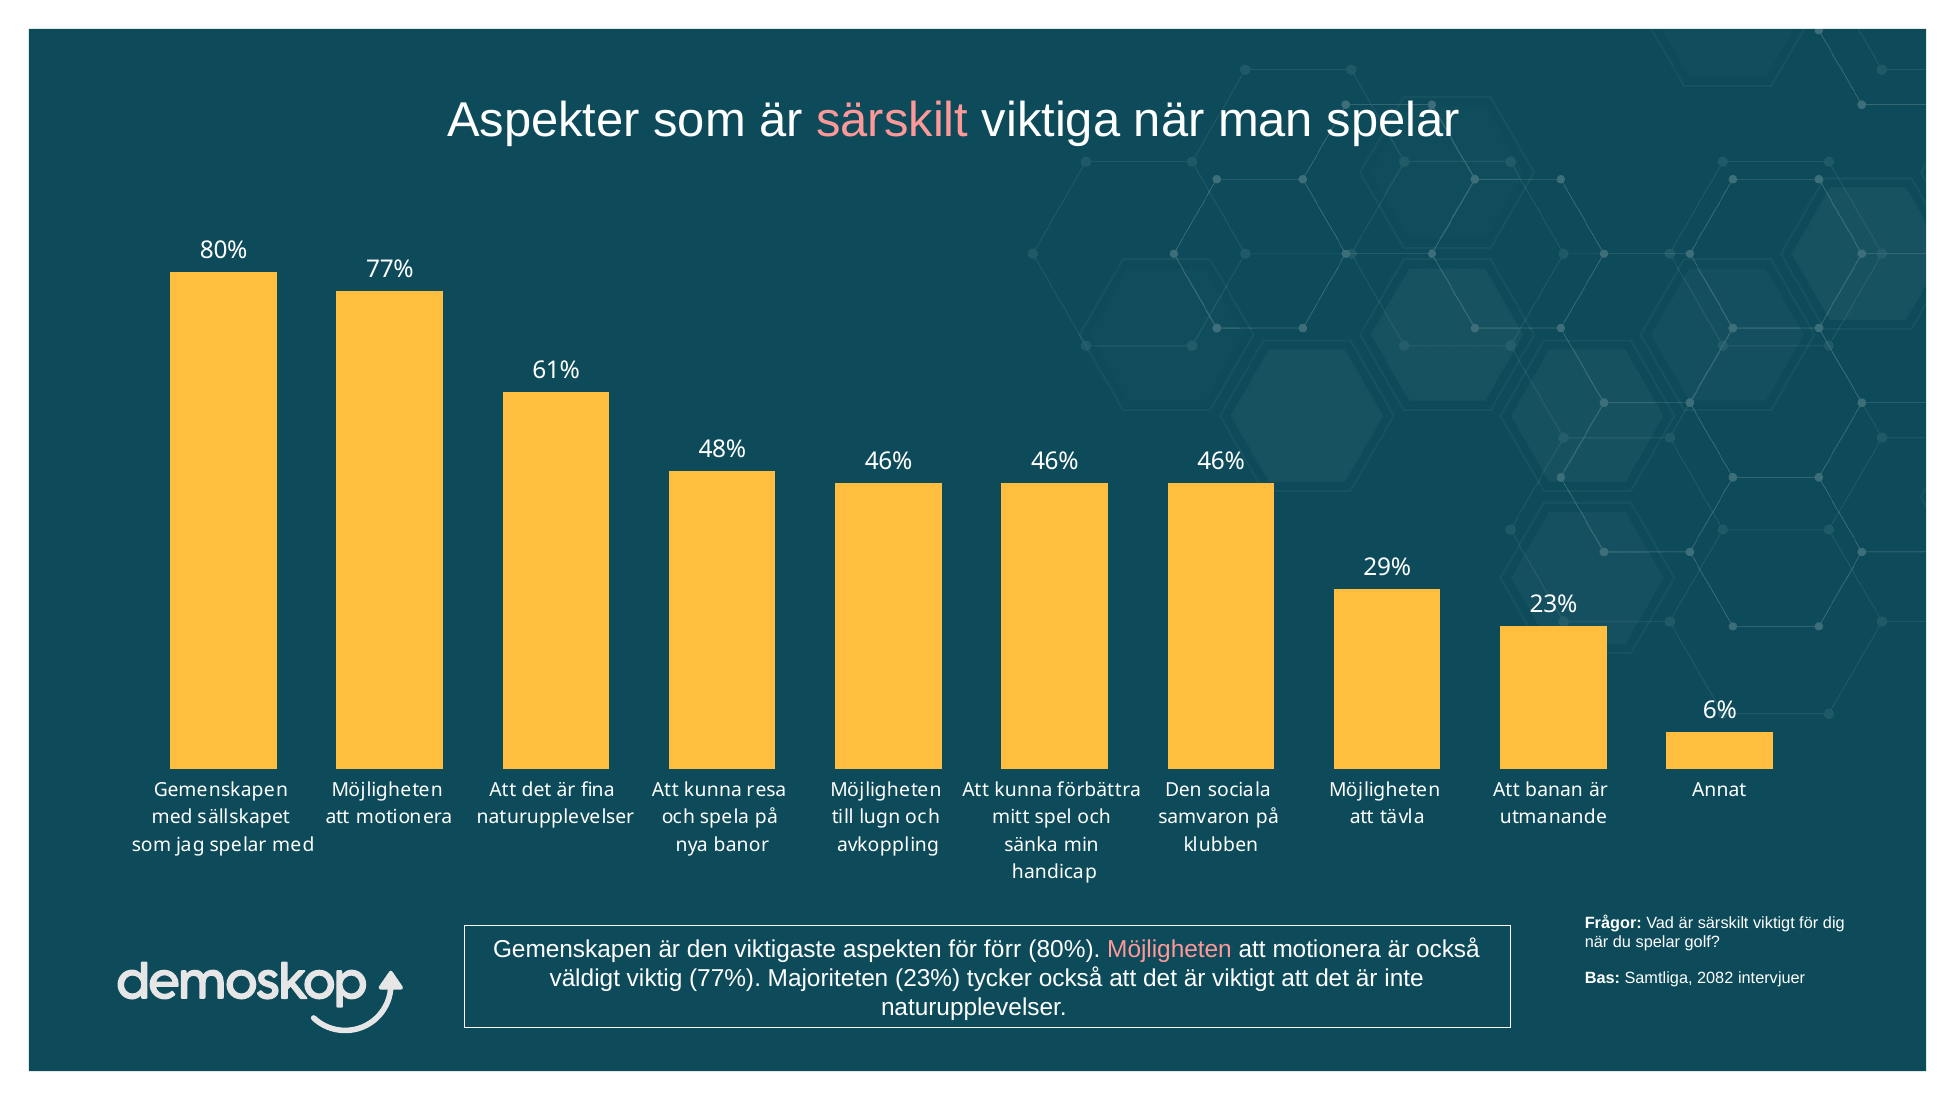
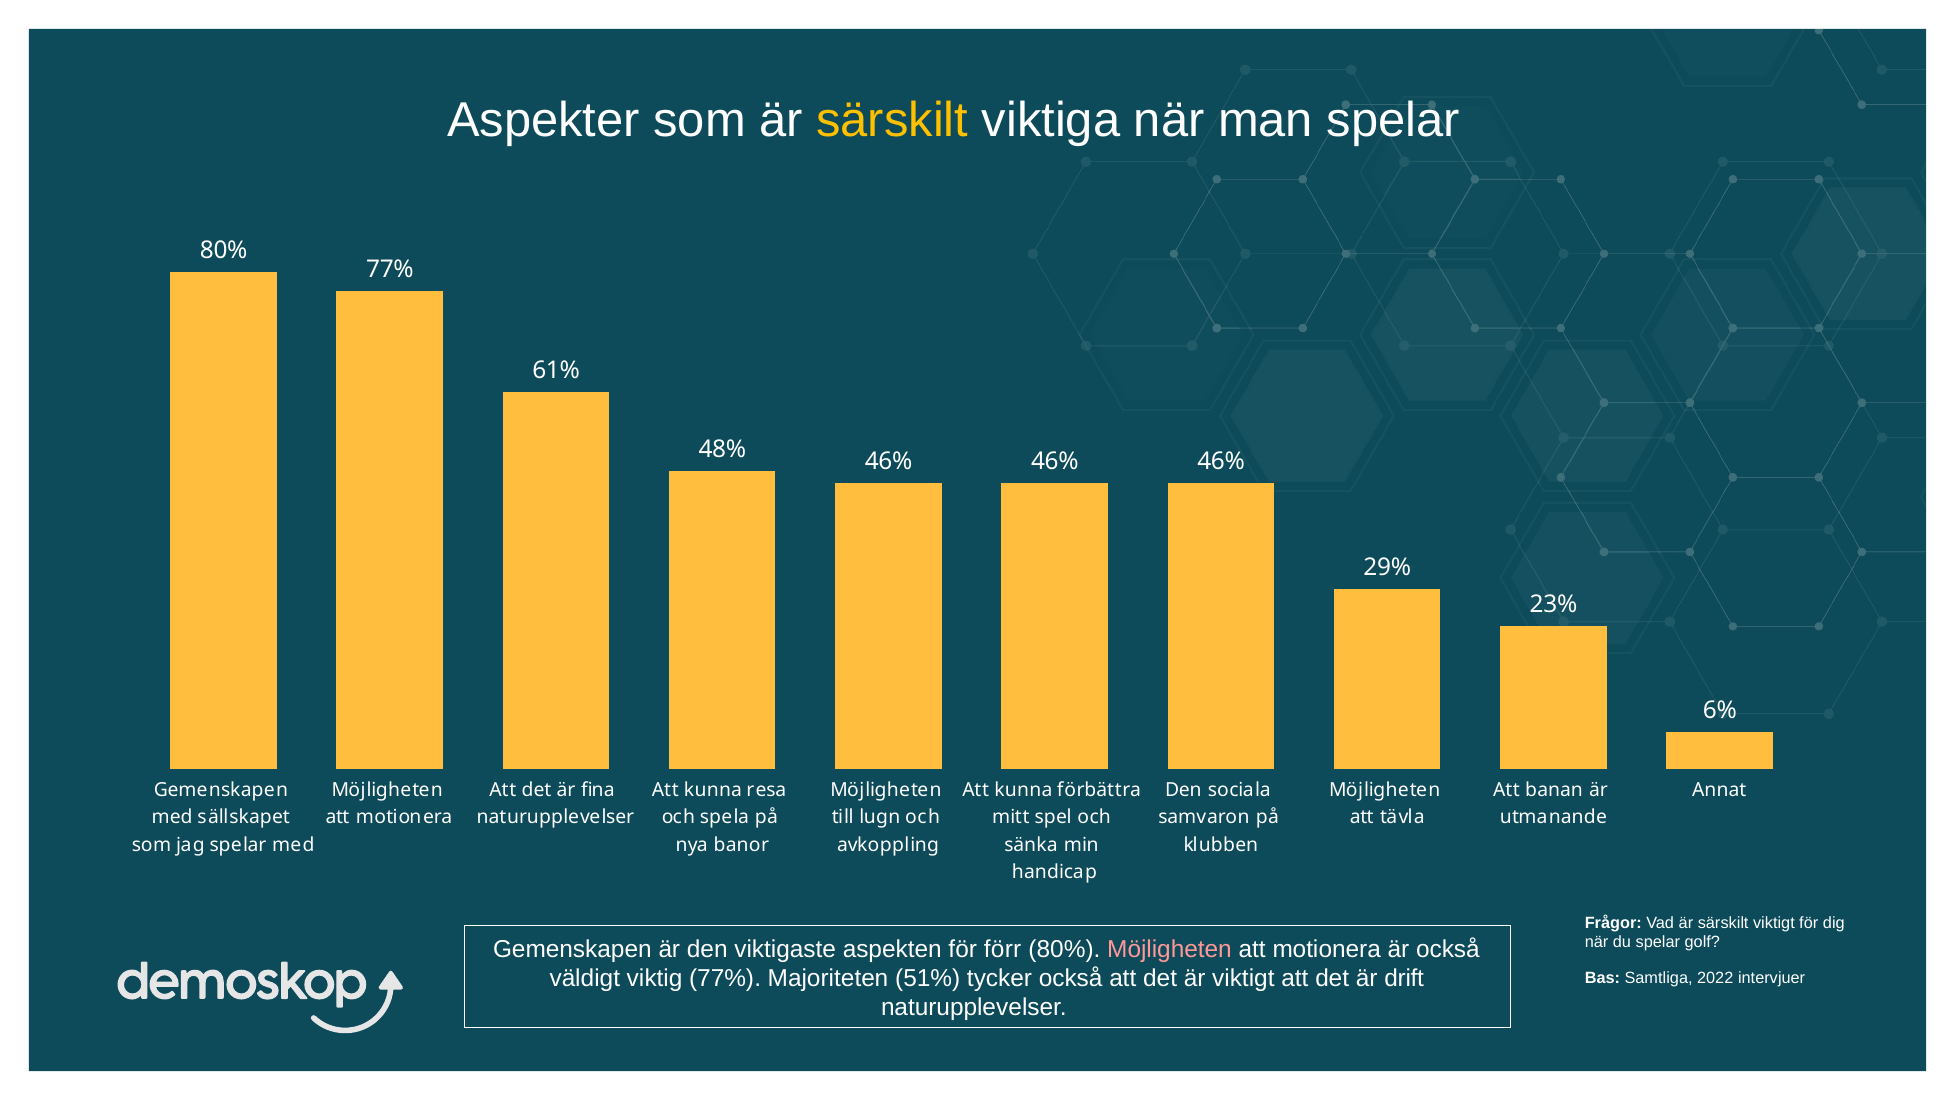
särskilt colour: pink -> yellow (892, 121)
Majoriteten 23%: 23% -> 51% (928, 978)
inte: inte -> drift (1404, 978)
2082: 2082 -> 2022 (1715, 978)
